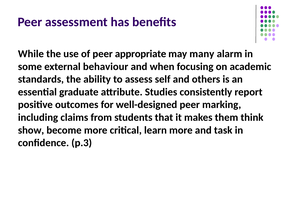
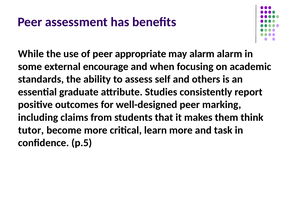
may many: many -> alarm (202, 54)
behaviour: behaviour -> encourage (106, 67)
show: show -> tutor (31, 130)
p.3: p.3 -> p.5 (82, 143)
